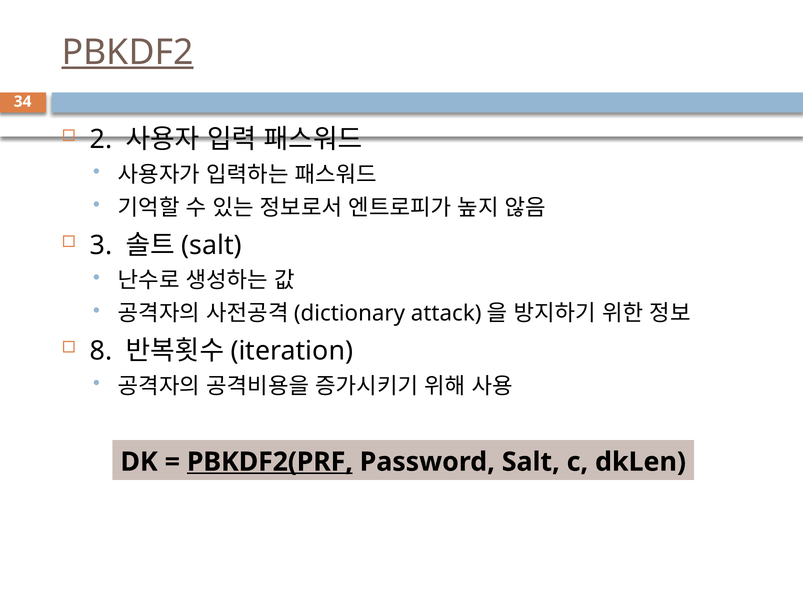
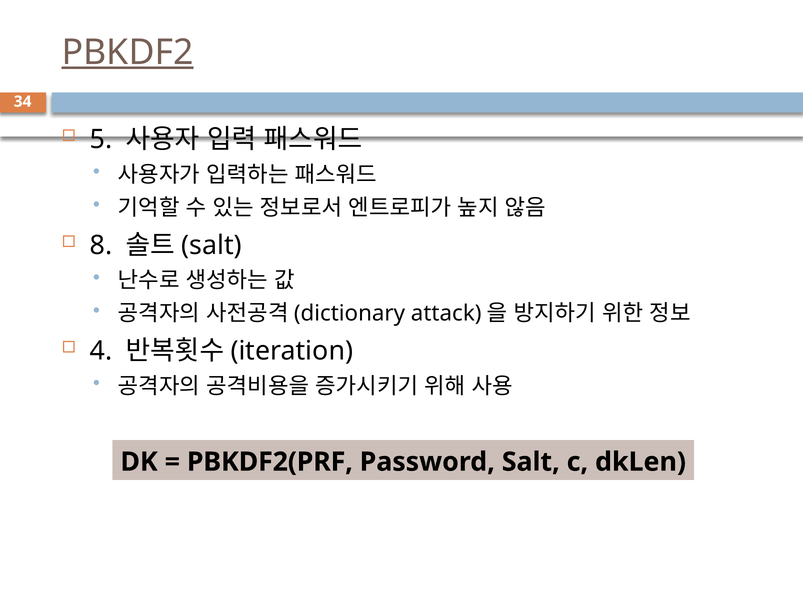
2: 2 -> 5 (101, 140)
3: 3 -> 8 (101, 245)
8: 8 -> 4 (101, 351)
PBKDF2(PRF underline: present -> none (270, 462)
